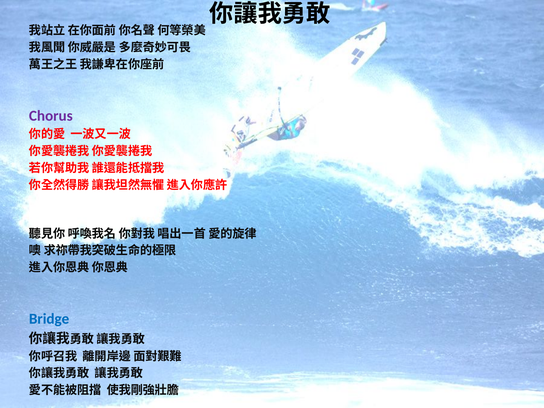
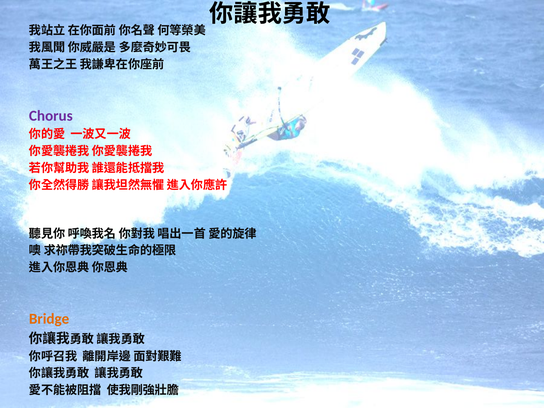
Bridge colour: blue -> orange (49, 319)
